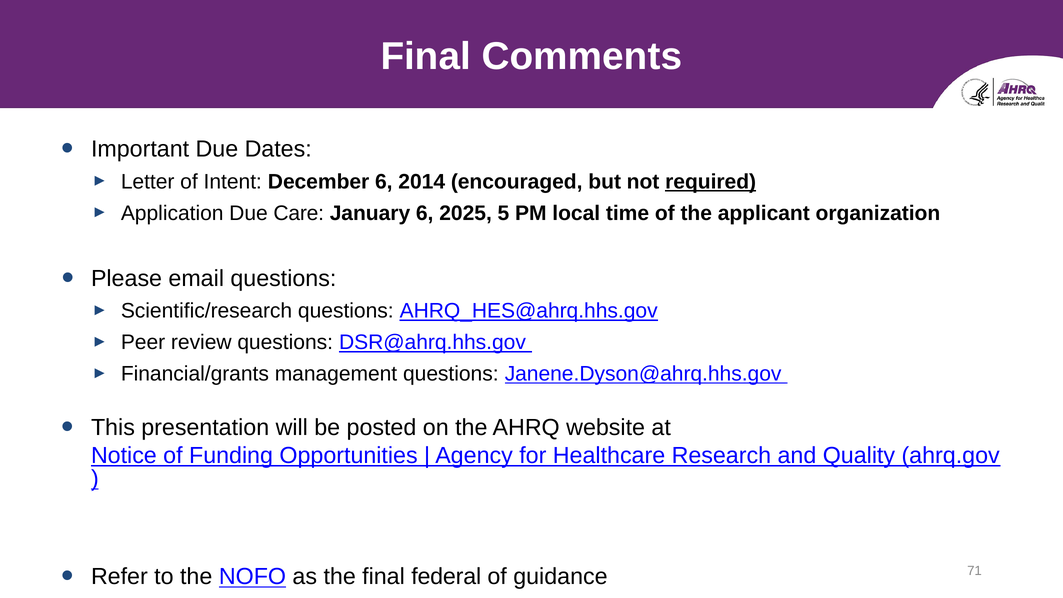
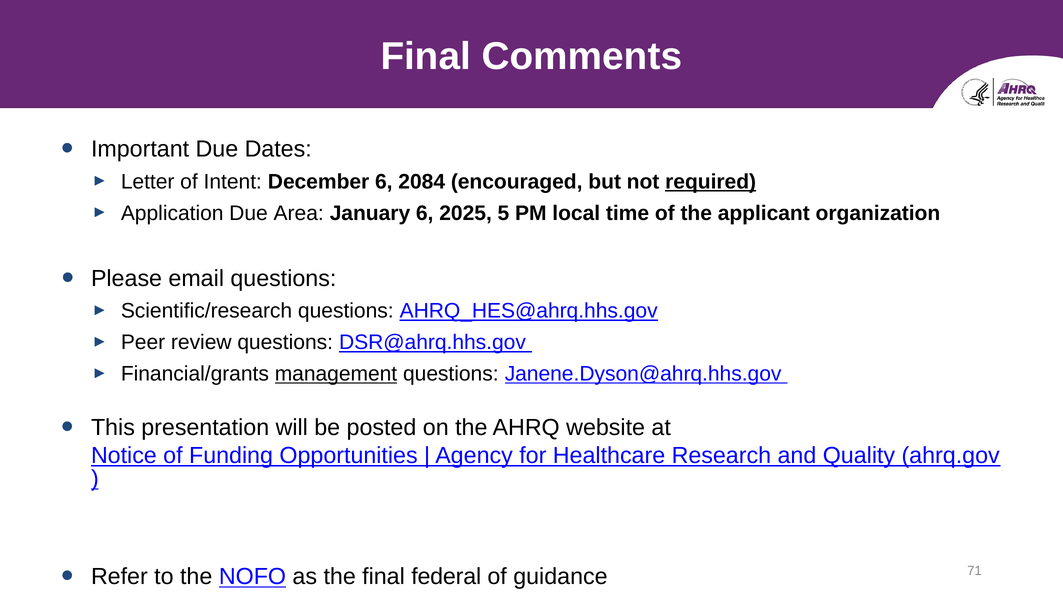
2014: 2014 -> 2084 (422, 182)
Care: Care -> Area (299, 213)
management underline: none -> present (336, 374)
